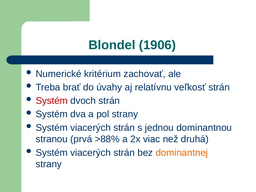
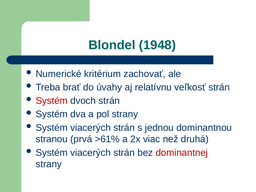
1906: 1906 -> 1948 (157, 45)
>88%: >88% -> >61% (107, 139)
dominantnej colour: orange -> red (182, 153)
